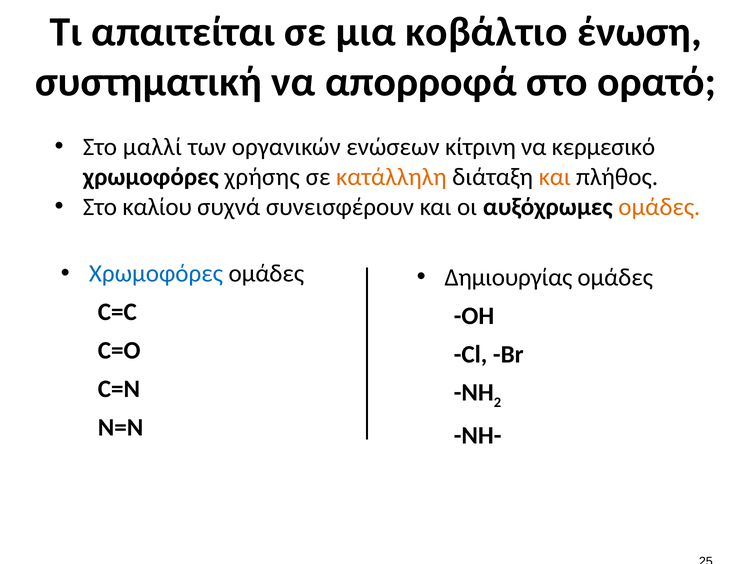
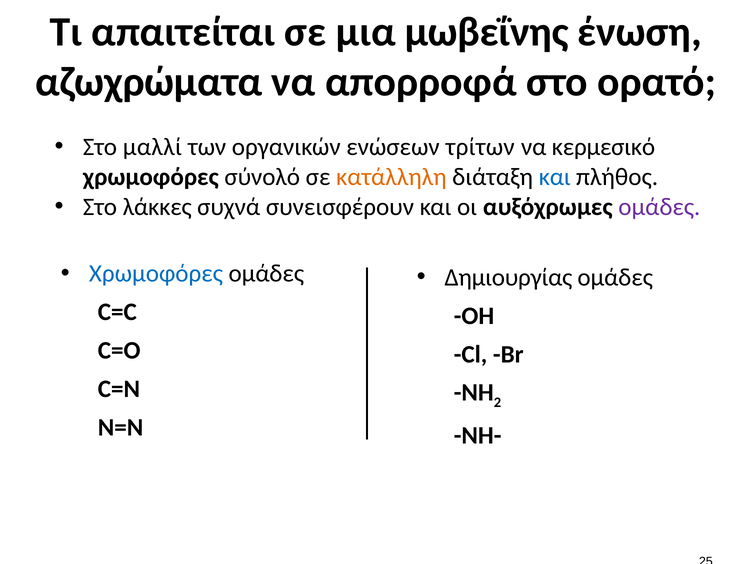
κοβάλτιο: κοβάλτιο -> μωβεΐνης (487, 32)
συστηματική: συστηματική -> αζωχρώματα (149, 82)
κίτρινη: κίτρινη -> τρίτων (480, 147)
χρήσης: χρήσης -> σύνολό (262, 177)
και colour: orange -> blue (555, 177)
καλίου: καλίου -> λάκκες (157, 207)
ομάδες colour: orange -> purple (659, 207)
